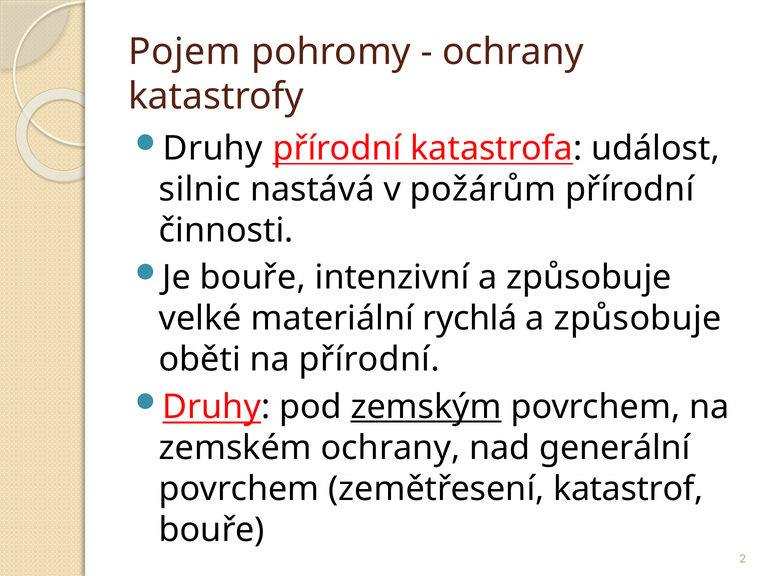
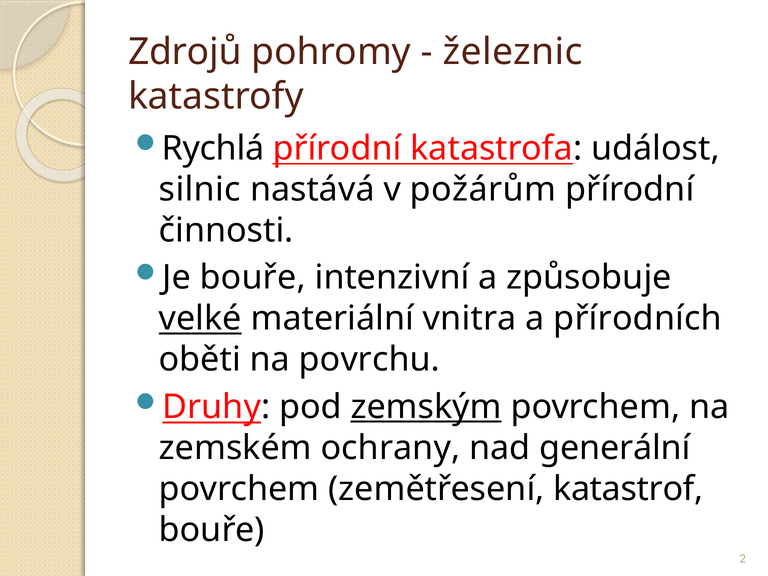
Pojem: Pojem -> Zdrojů (185, 52)
ochrany: ochrany -> železnic (513, 52)
Druhy: Druhy -> Rychlá (213, 148)
velké underline: none -> present (200, 319)
rychlá: rychlá -> vnitra (470, 319)
způsobuje: způsobuje -> přírodních (638, 319)
na přírodní: přírodní -> povrchu (369, 360)
